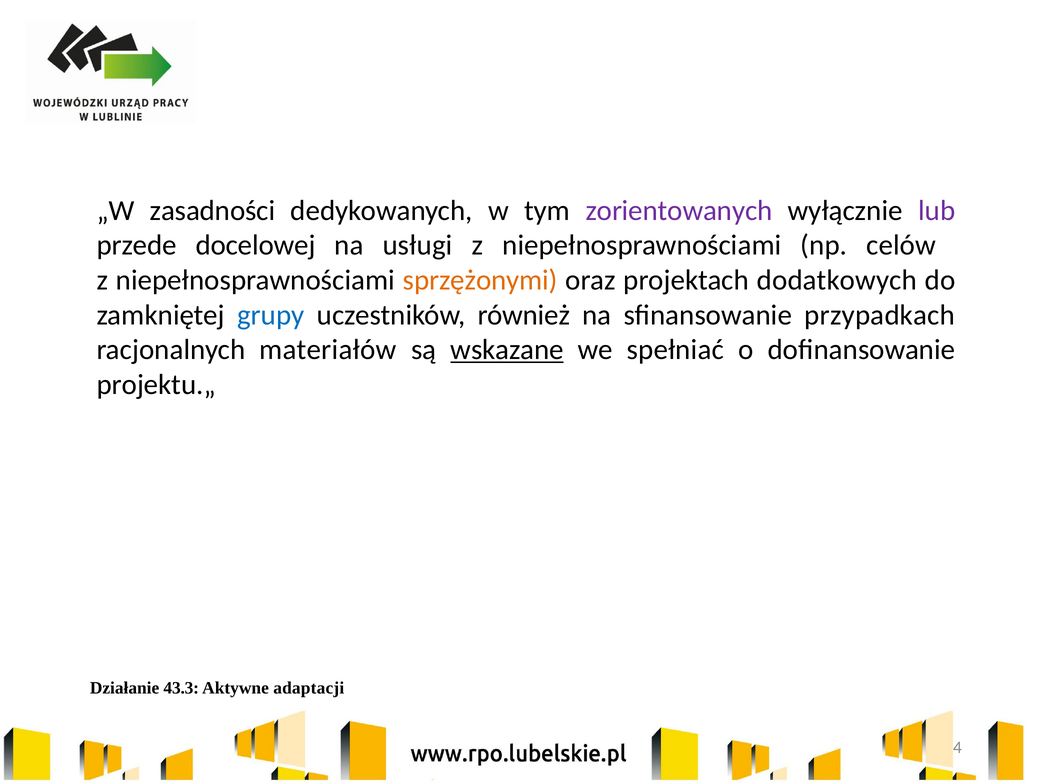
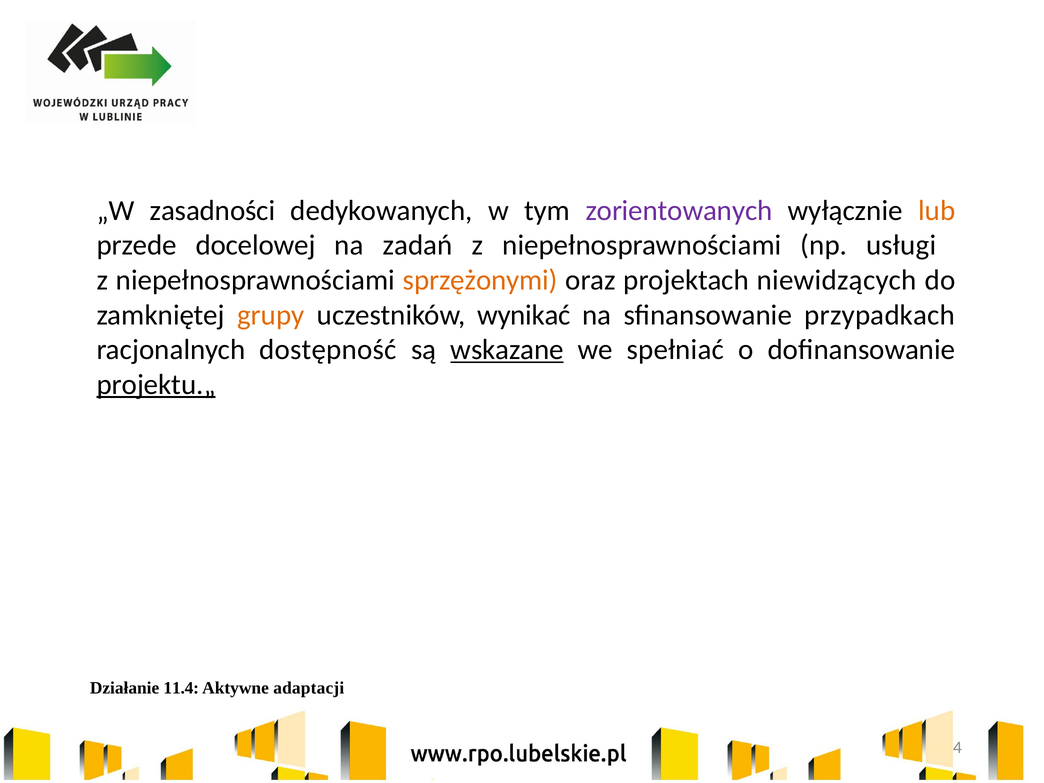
lub colour: purple -> orange (937, 211)
usługi: usługi -> zadań (418, 245)
celów: celów -> usługi (901, 245)
dodatkowych: dodatkowych -> niewidzących (837, 280)
grupy colour: blue -> orange (271, 315)
również: również -> wynikać (524, 315)
materiałów: materiałów -> dostępność (328, 350)
projektu.„ underline: none -> present (156, 385)
43.3: 43.3 -> 11.4 (181, 688)
